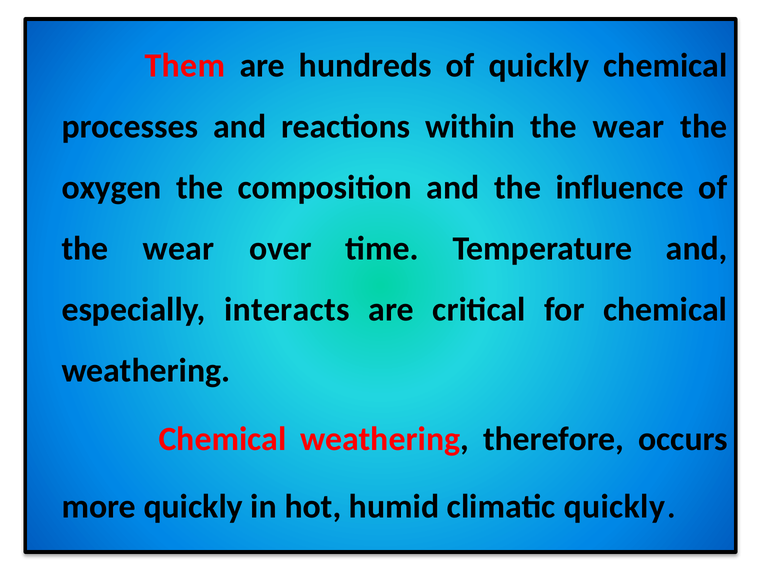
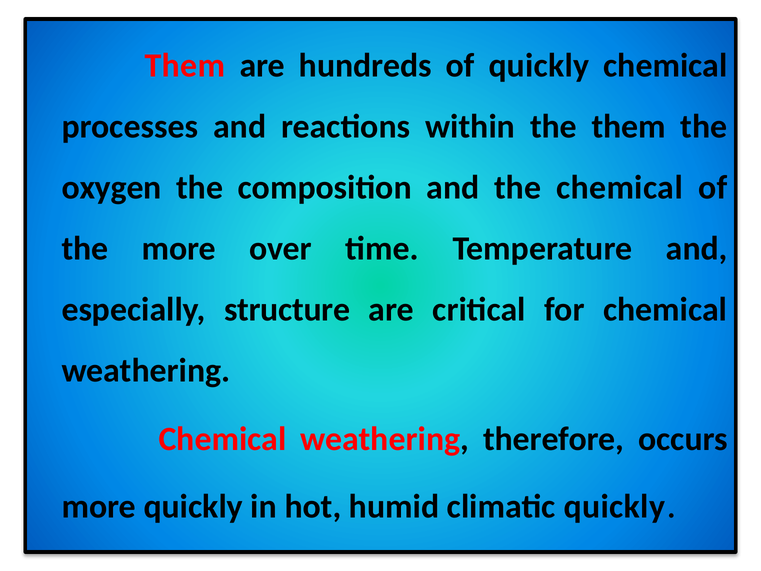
within the wear: wear -> them (629, 127)
the influence: influence -> chemical (620, 188)
wear: wear -> more (179, 248)
interacts: interacts -> structure (287, 309)
